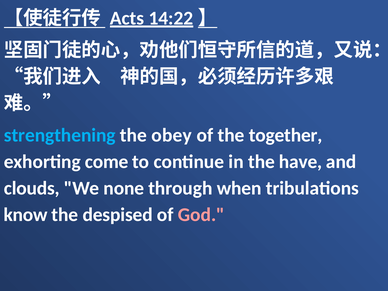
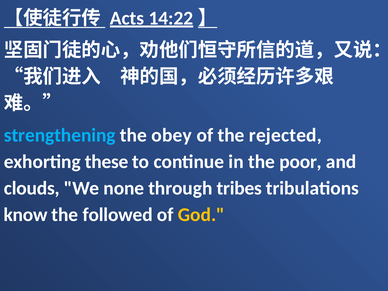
together: together -> rejected (285, 135)
come: come -> these (107, 162)
have: have -> poor (301, 162)
when: when -> tribes (239, 188)
despised: despised -> followed (118, 215)
God colour: pink -> yellow (201, 215)
